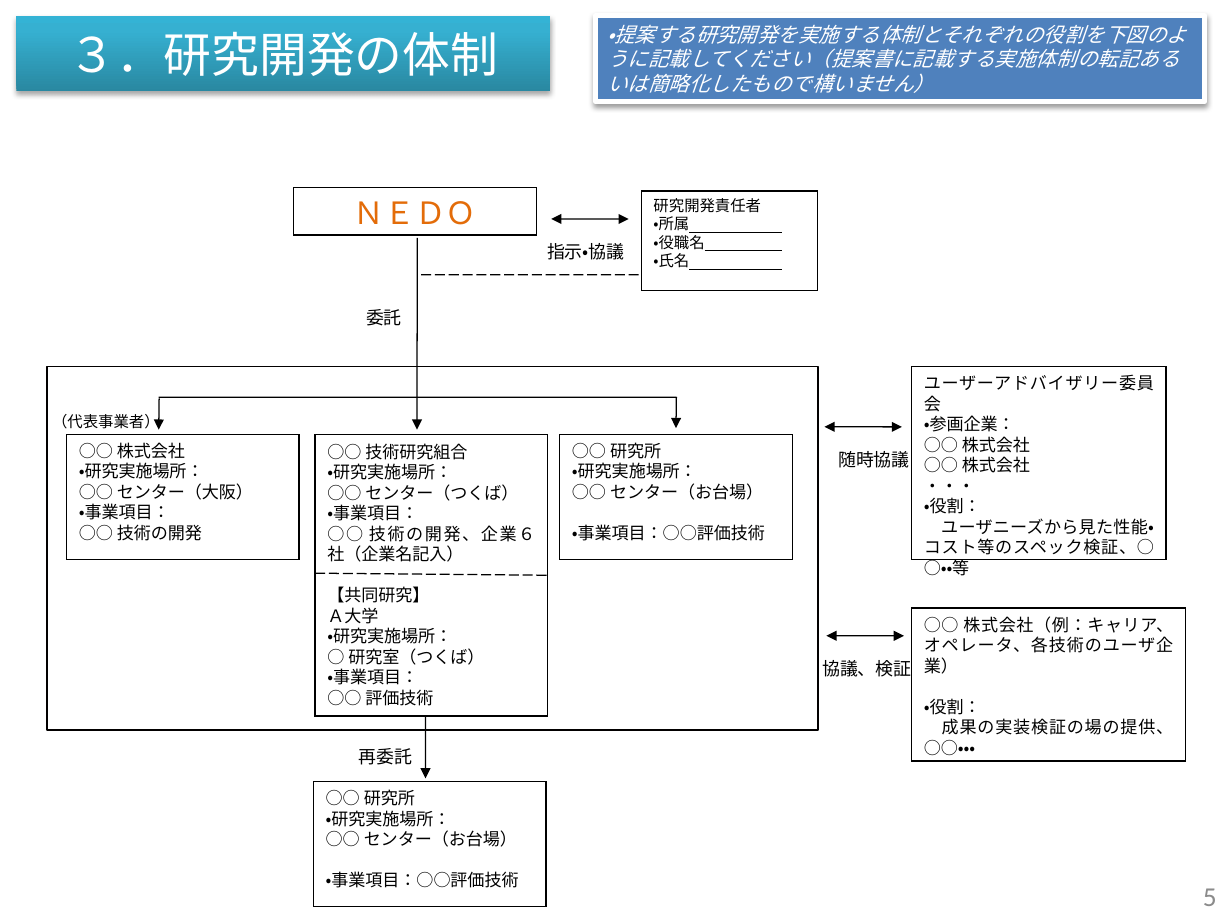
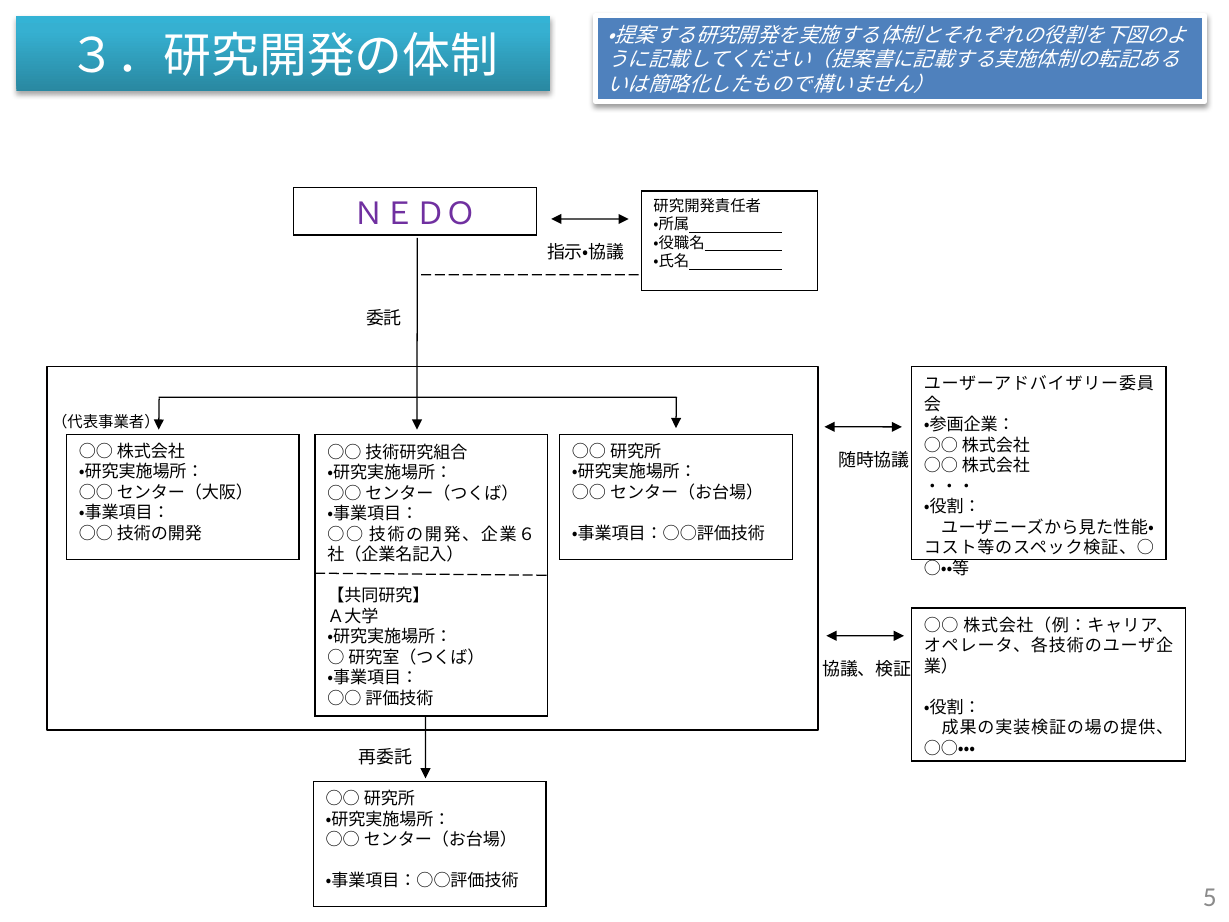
ＮＥＤＯ colour: orange -> purple (415, 214)
